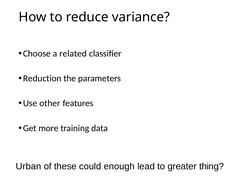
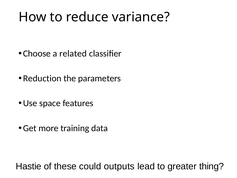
other: other -> space (50, 103)
Urban: Urban -> Hastie (29, 166)
enough: enough -> outputs (119, 166)
